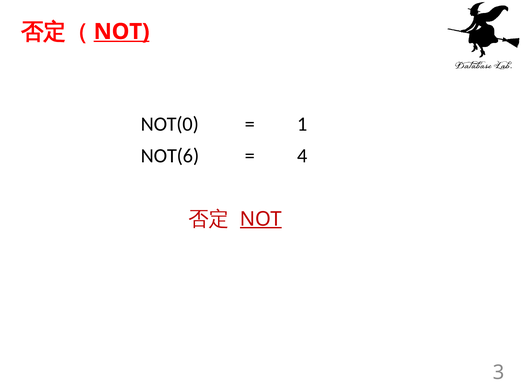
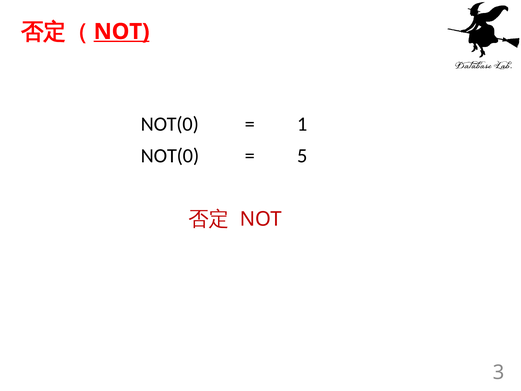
NOT(6: NOT(6 -> NOT(0 (170, 156)
4: 4 -> 5 (302, 156)
NOT underline: present -> none (261, 219)
